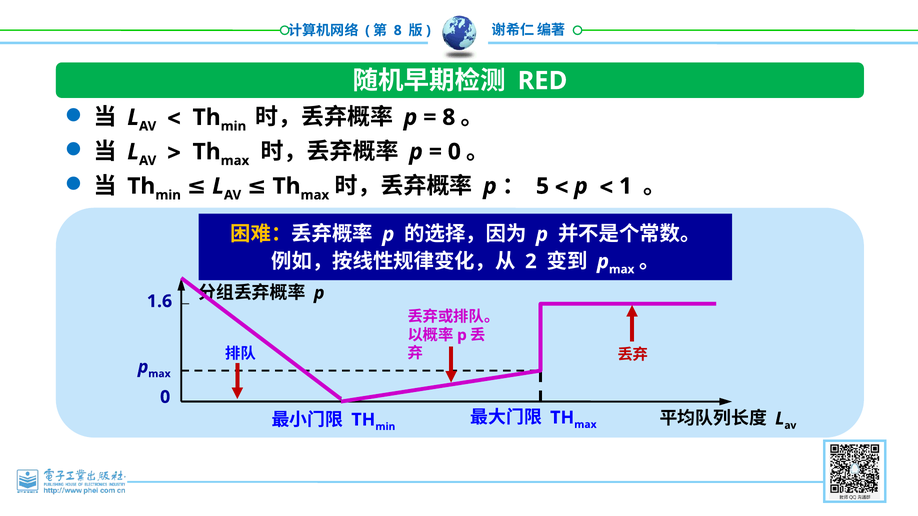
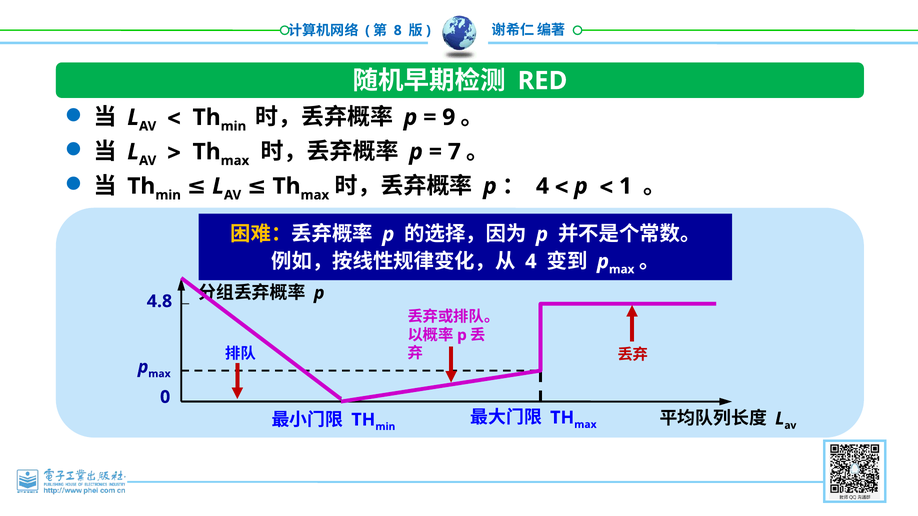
8: 8 -> 9 (449, 117)
0: 0 -> 7 (454, 152)
5: 5 -> 4 (542, 186)
2: 2 -> 4 (531, 262)
1.6: 1.6 -> 4.8 (159, 301)
